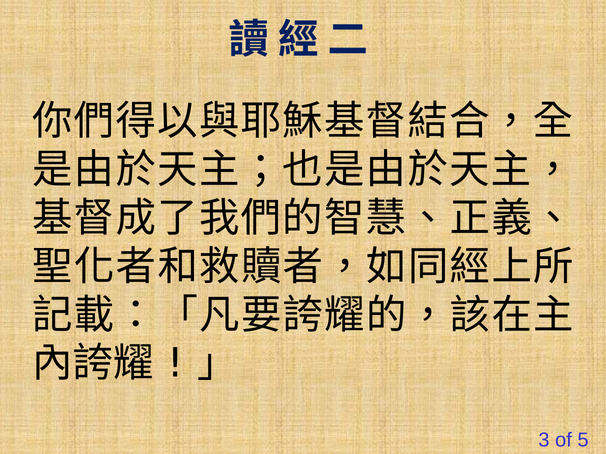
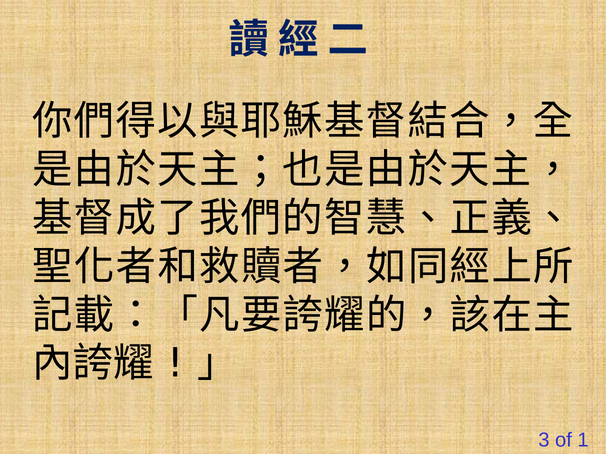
5: 5 -> 1 (583, 441)
